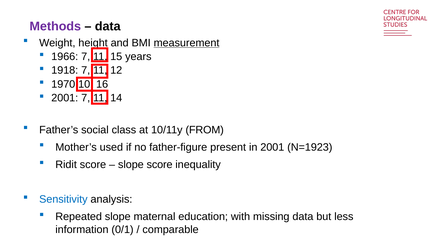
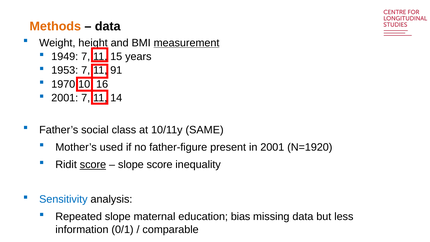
Methods colour: purple -> orange (55, 26)
1966: 1966 -> 1949 (65, 57)
1918: 1918 -> 1953 (65, 70)
12: 12 -> 91 (116, 70)
FROM: FROM -> SAME (205, 130)
N=1923: N=1923 -> N=1920 (310, 147)
score underline: none -> present (93, 165)
with: with -> bias (241, 217)
